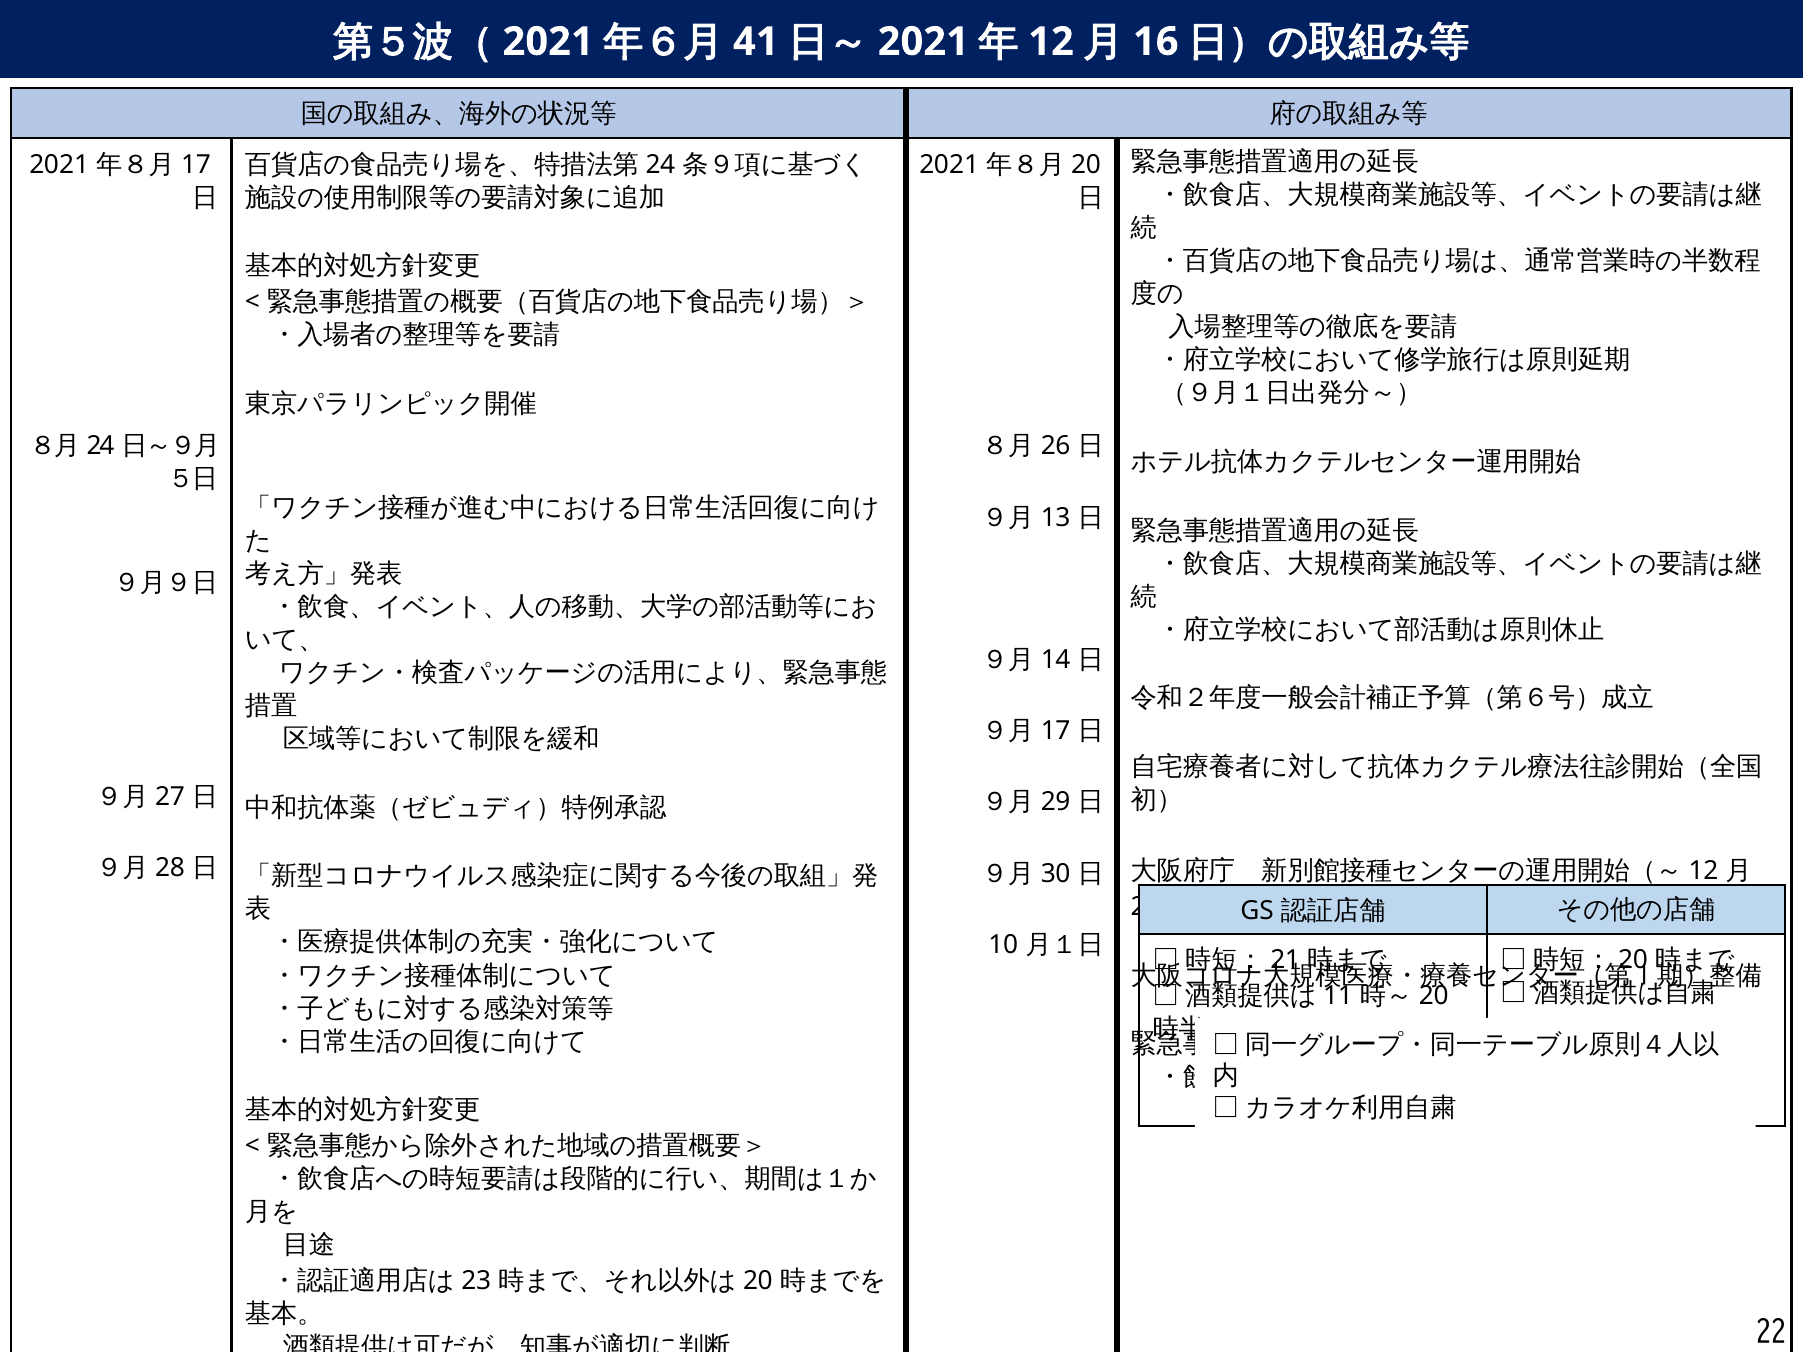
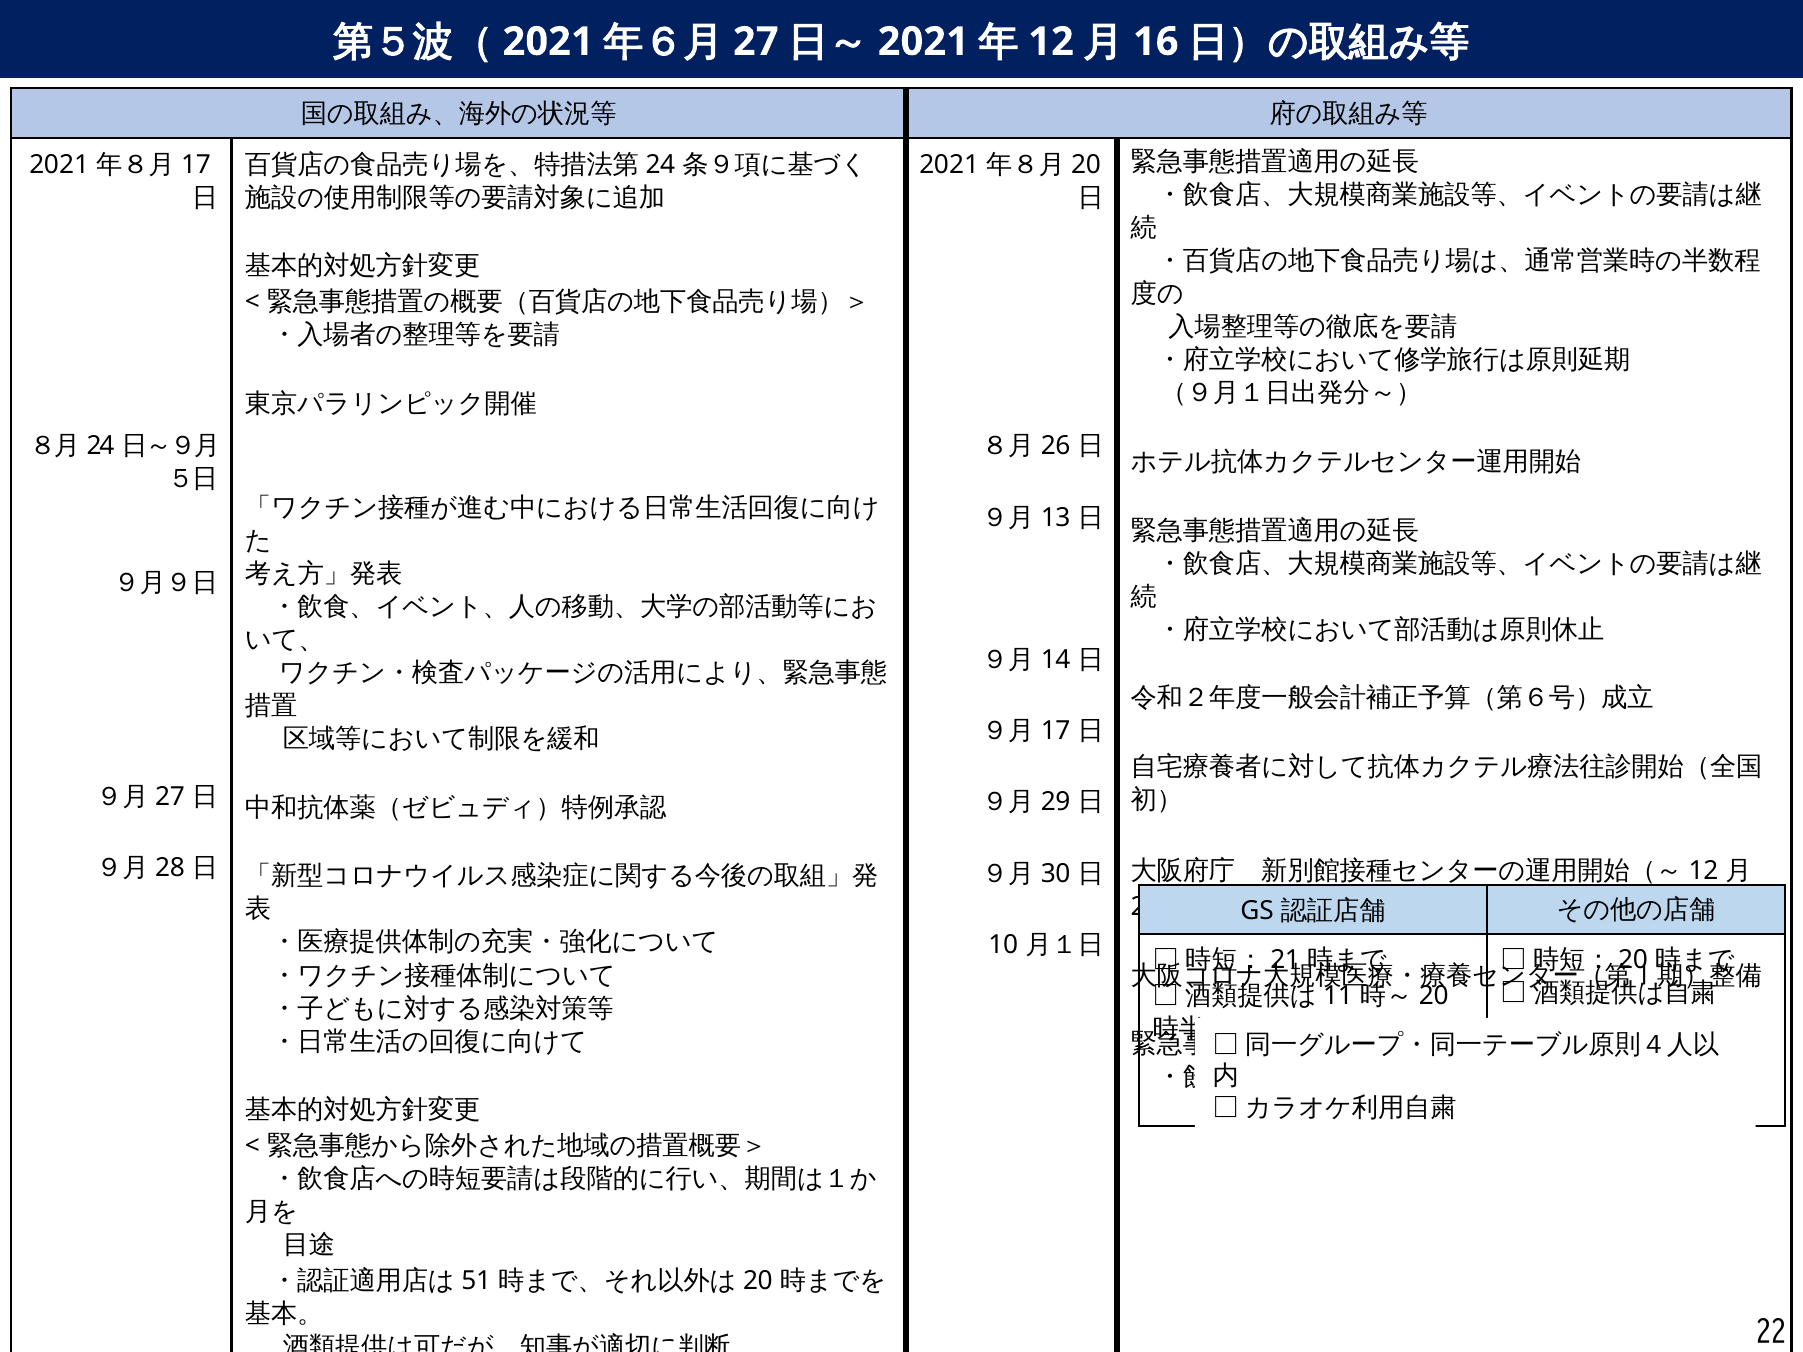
41: 41 -> 27 (756, 42)
23: 23 -> 51 (476, 1281)
